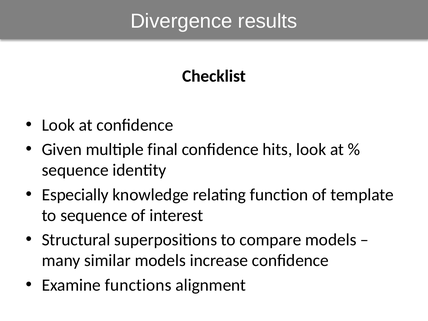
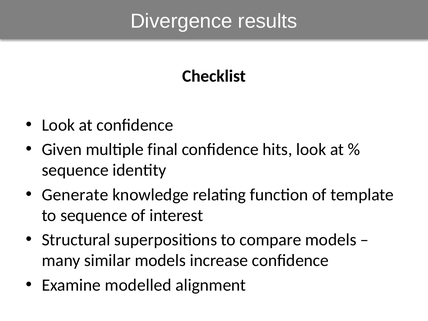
Especially: Especially -> Generate (75, 195)
functions: functions -> modelled (138, 285)
